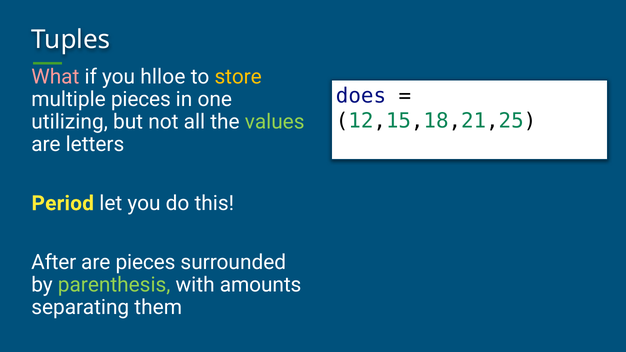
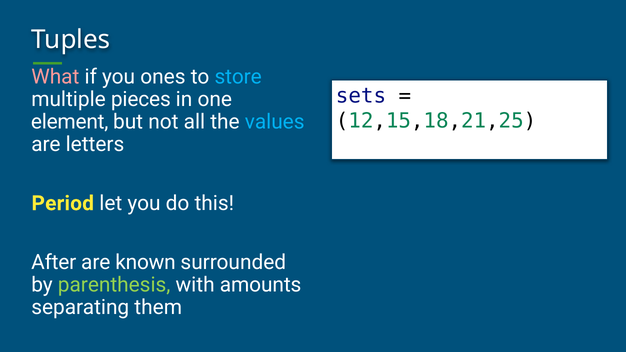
hlloe: hlloe -> ones (163, 77)
store colour: yellow -> light blue (238, 77)
does: does -> sets (361, 96)
utilizing: utilizing -> element (70, 122)
values colour: light green -> light blue (275, 122)
are pieces: pieces -> known (146, 262)
